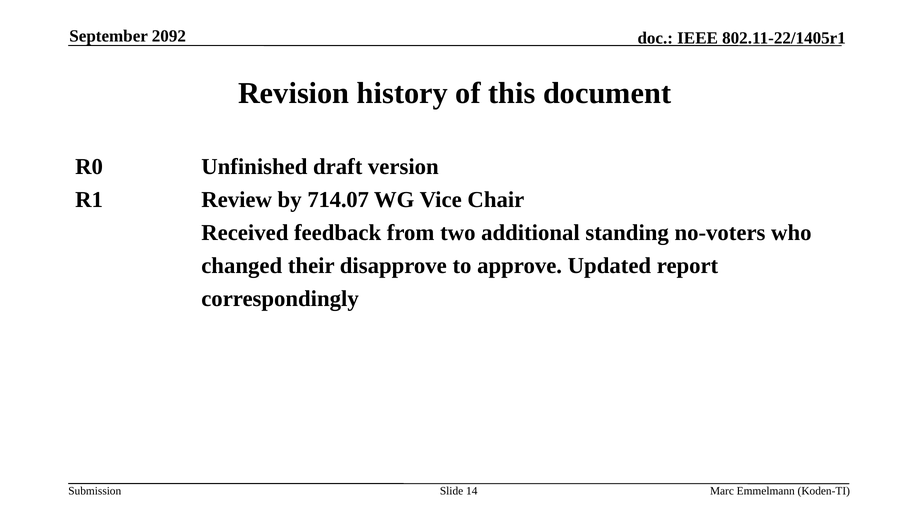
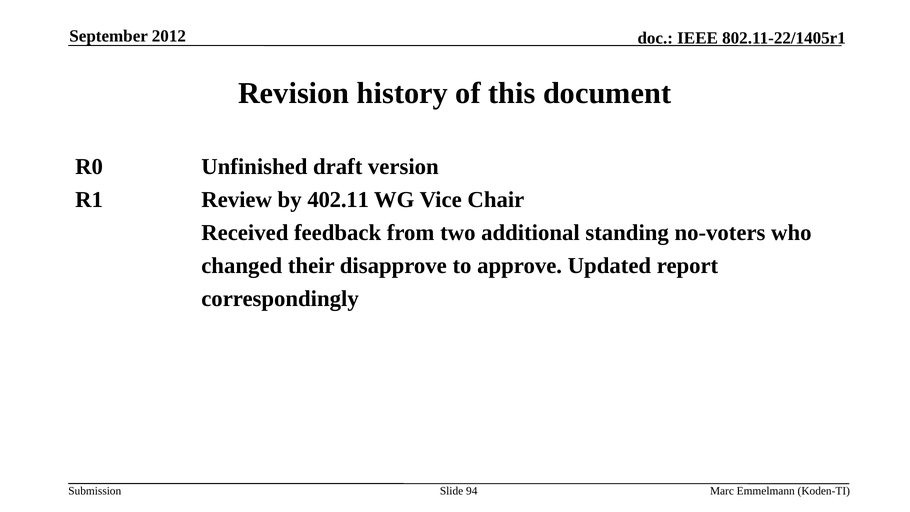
2092: 2092 -> 2012 (169, 36)
714.07: 714.07 -> 402.11 (338, 200)
14: 14 -> 94 (472, 491)
